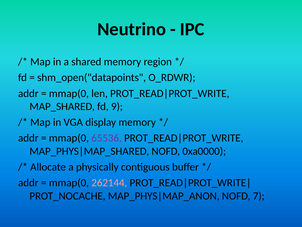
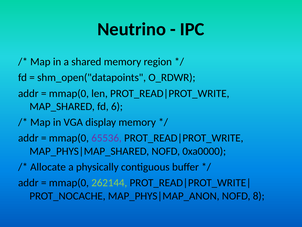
9: 9 -> 6 (117, 106)
262144 colour: pink -> light green (109, 182)
7: 7 -> 8 (259, 195)
